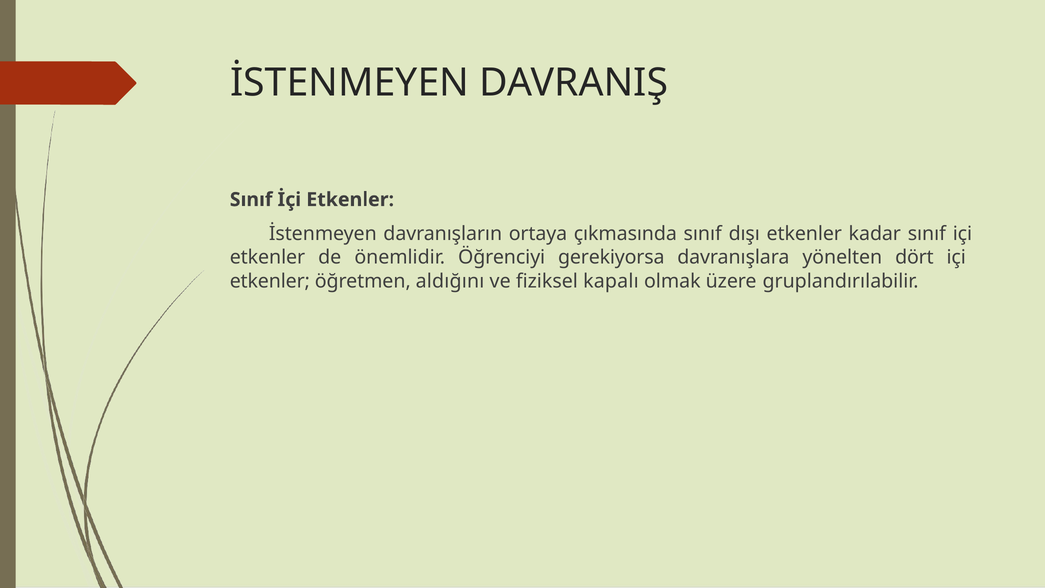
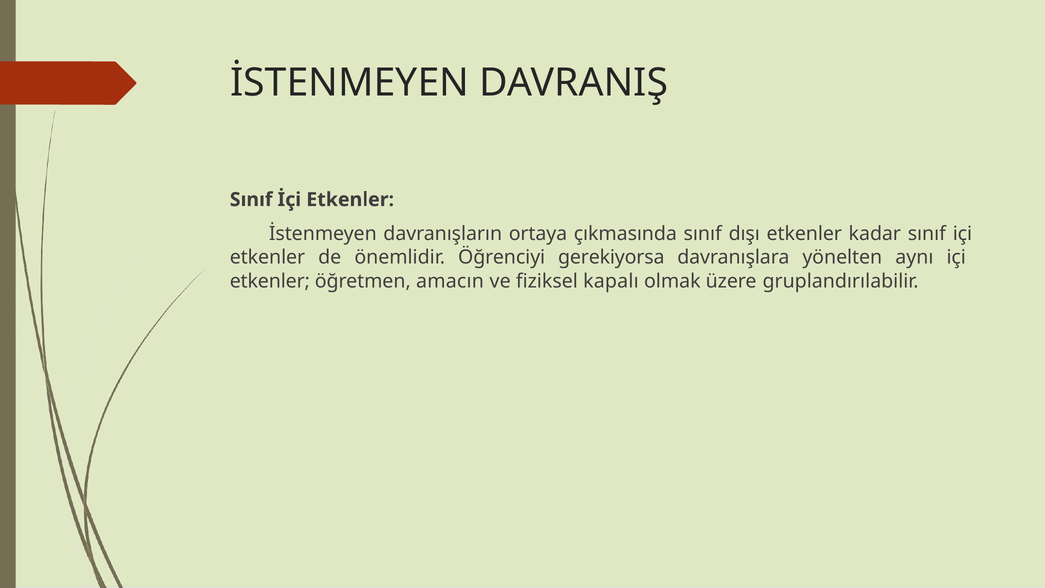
dört: dört -> aynı (914, 257)
aldığını: aldığını -> amacın (450, 281)
